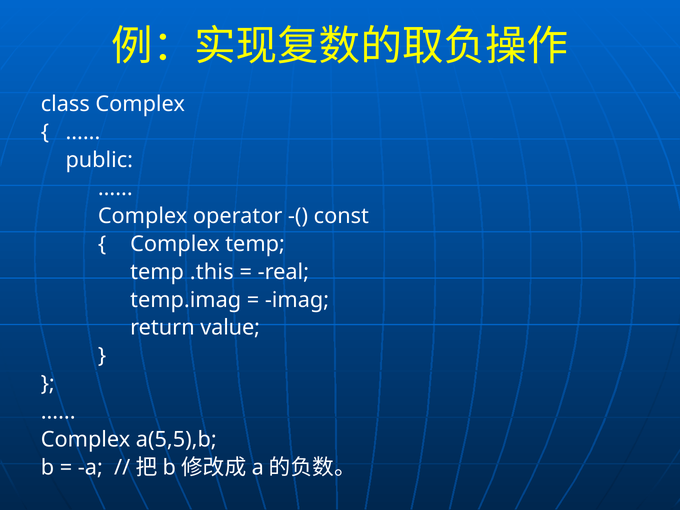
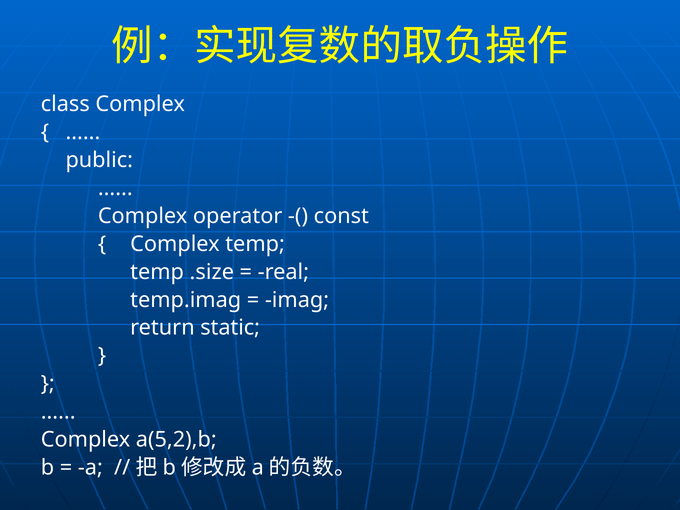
.this: .this -> .size (212, 272)
value: value -> static (230, 328)
a(5,5),b: a(5,5),b -> a(5,2),b (176, 440)
